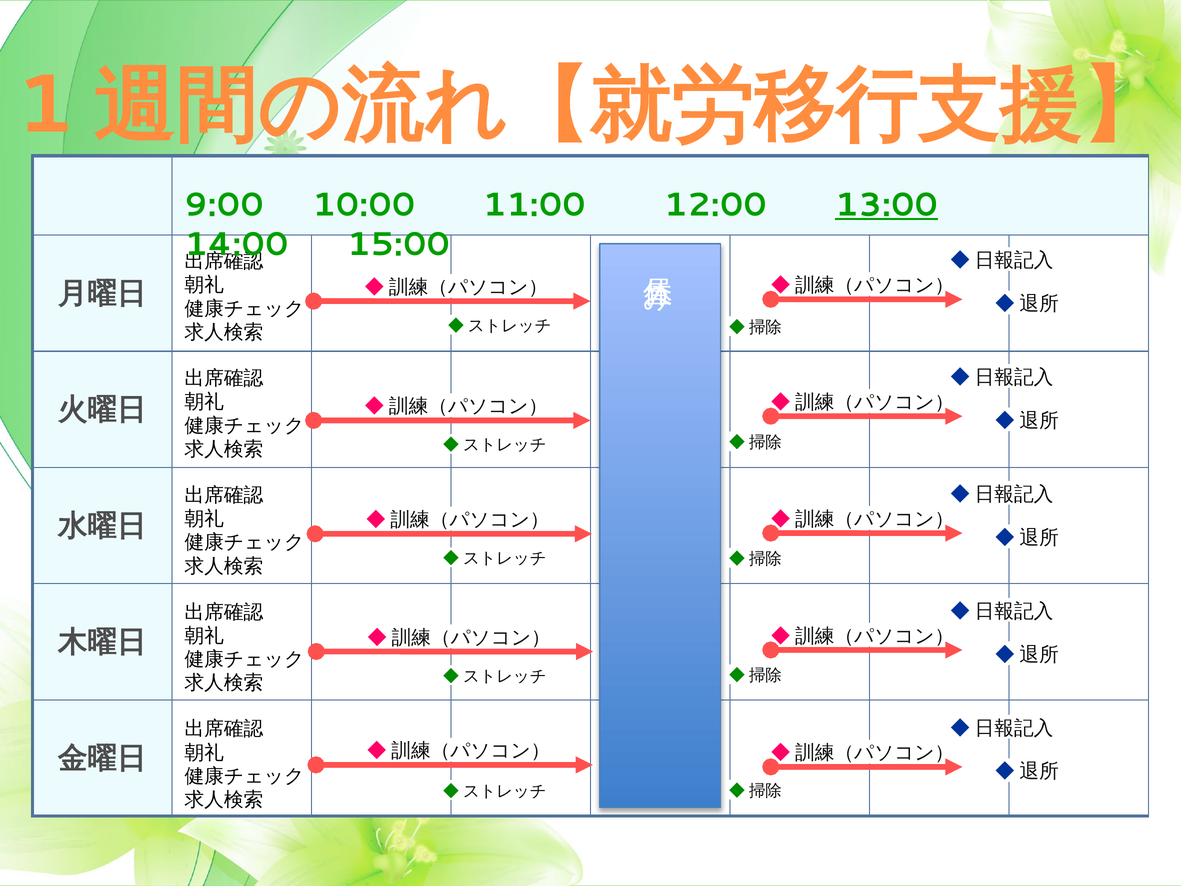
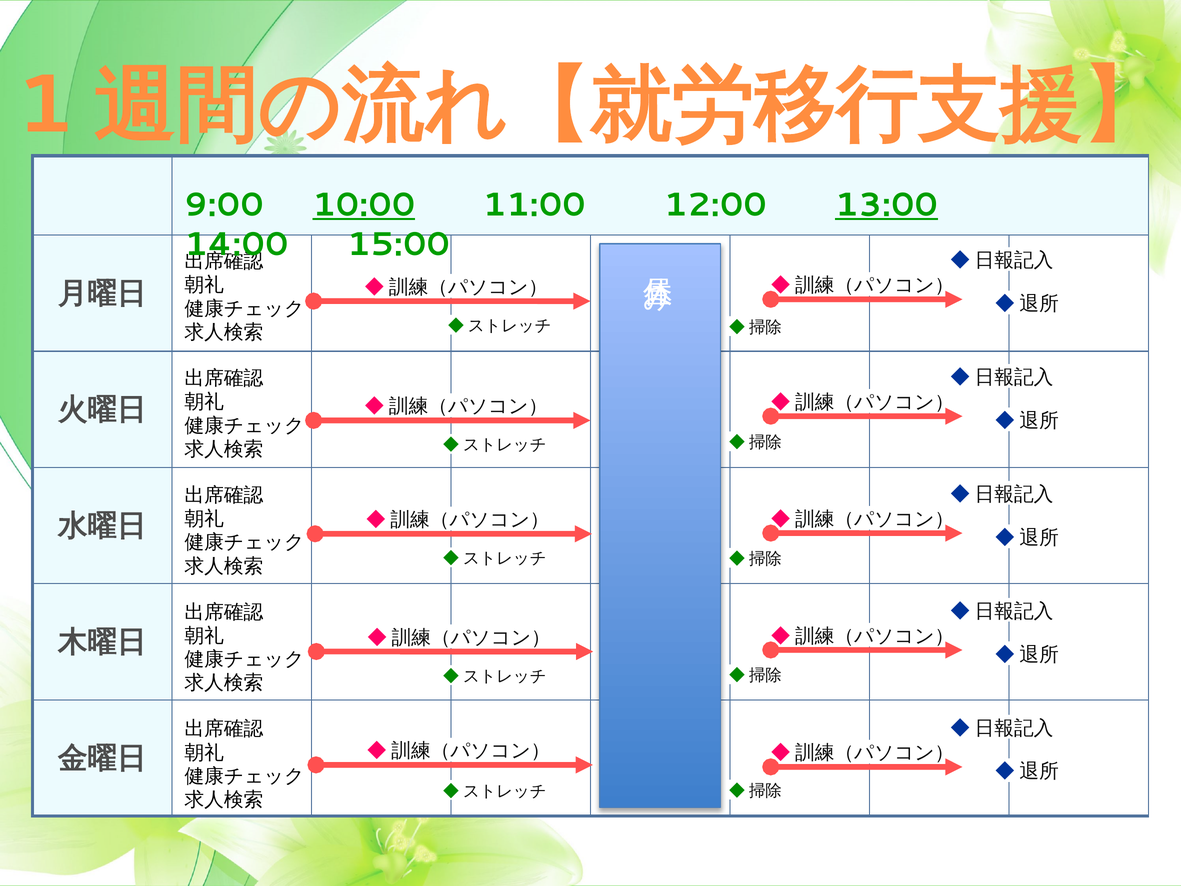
10:00 underline: none -> present (364, 205)
